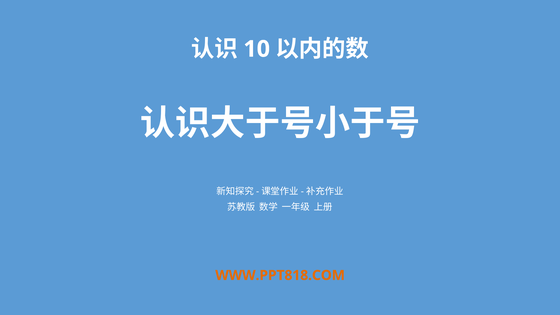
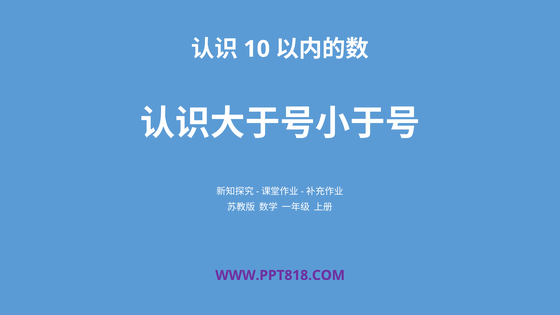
WWW.PPT818.COM colour: orange -> purple (280, 275)
